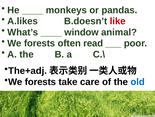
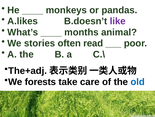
like colour: red -> purple (118, 21)
window: window -> months (81, 32)
forests: forests -> stories (40, 43)
